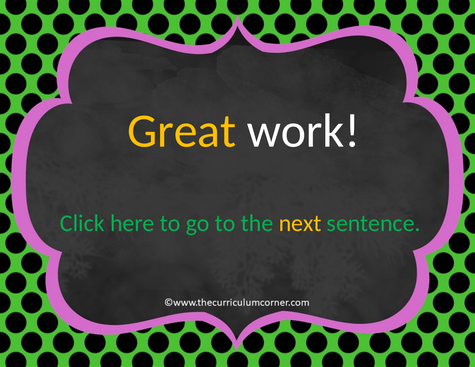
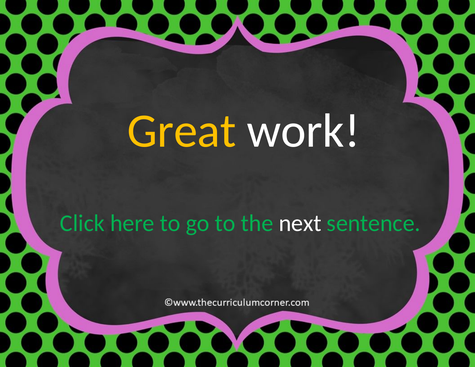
next colour: yellow -> white (300, 223)
